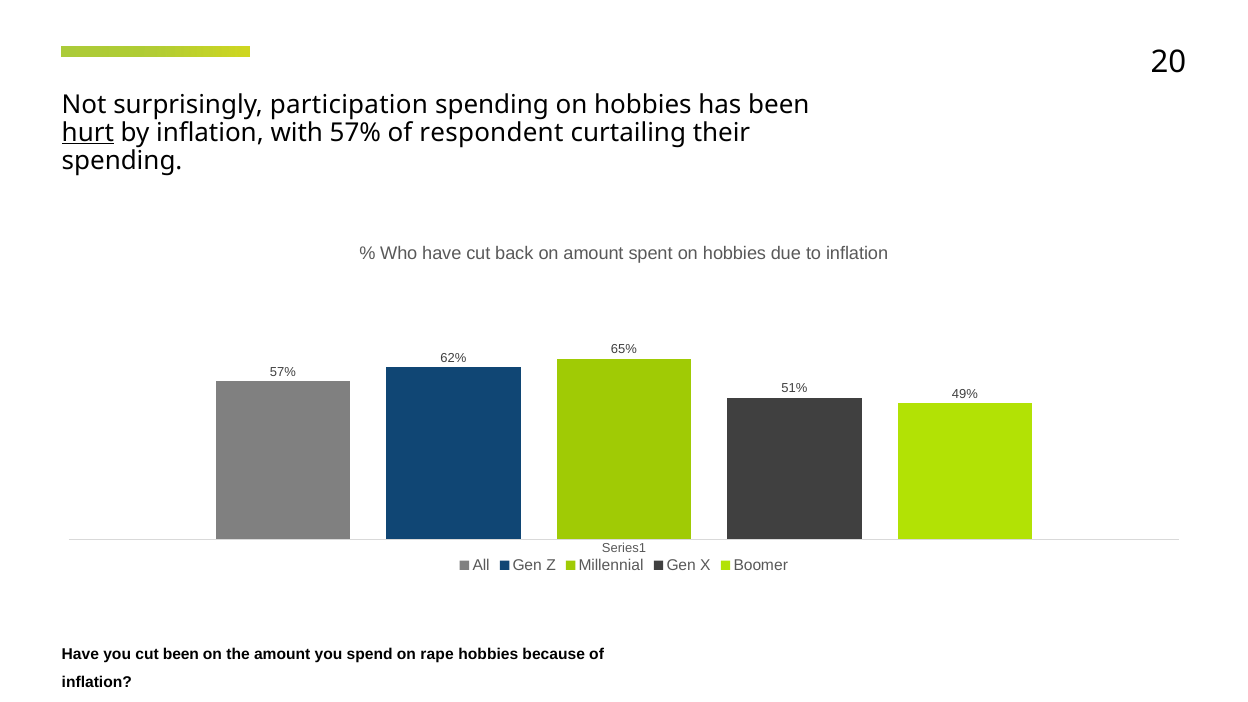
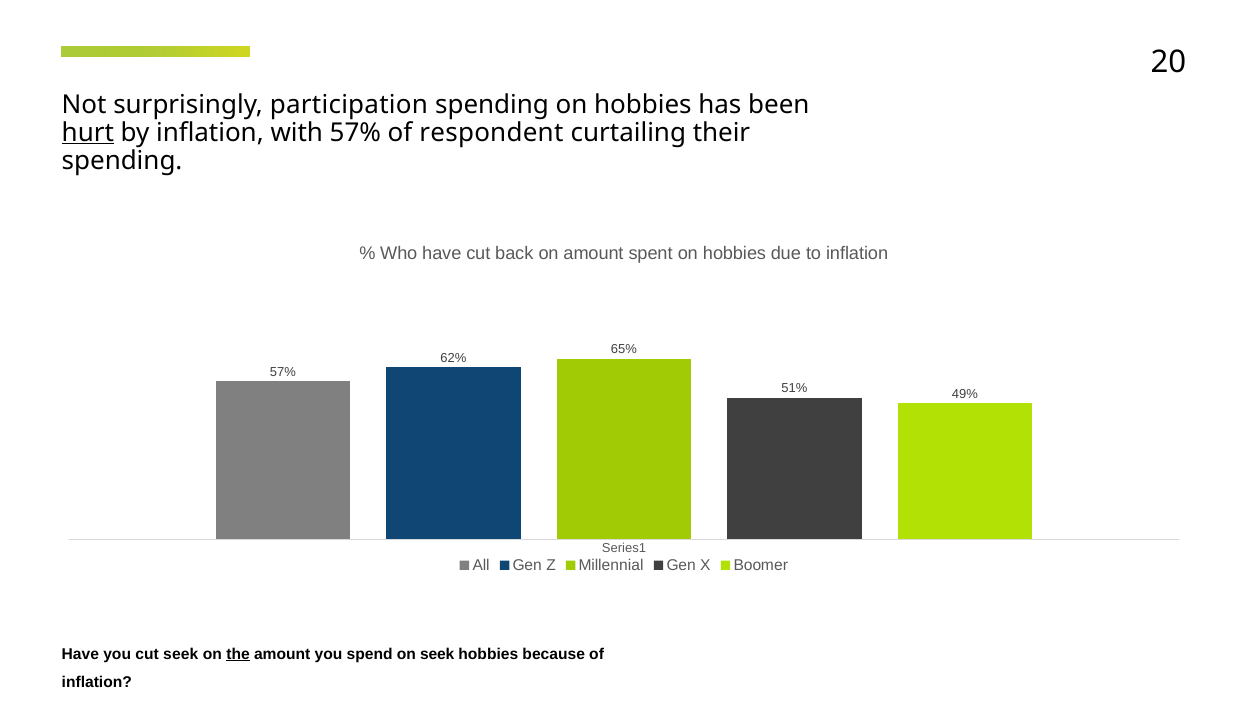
cut been: been -> seek (181, 654)
the underline: none -> present (238, 654)
on rape: rape -> seek (437, 654)
